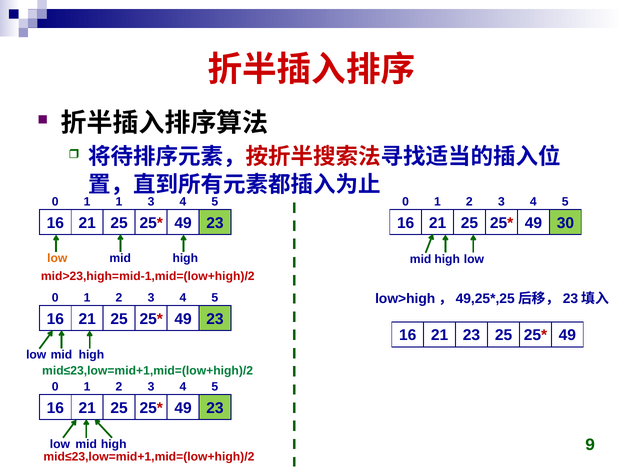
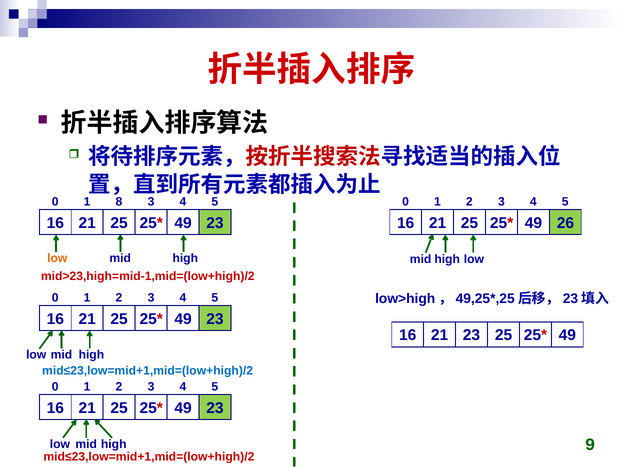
1 1: 1 -> 8 (119, 202)
30: 30 -> 26 (565, 223)
mid≤23,low=mid+1,mid=(low+high)/2 colour: green -> blue (148, 371)
